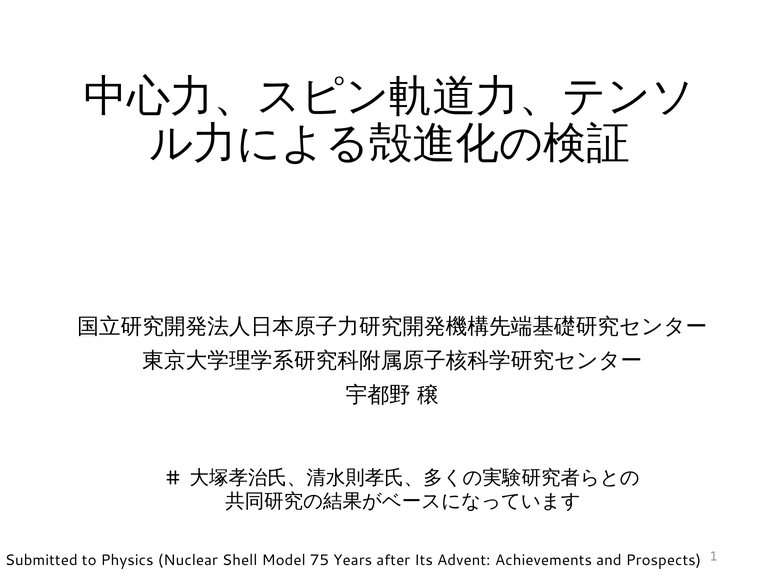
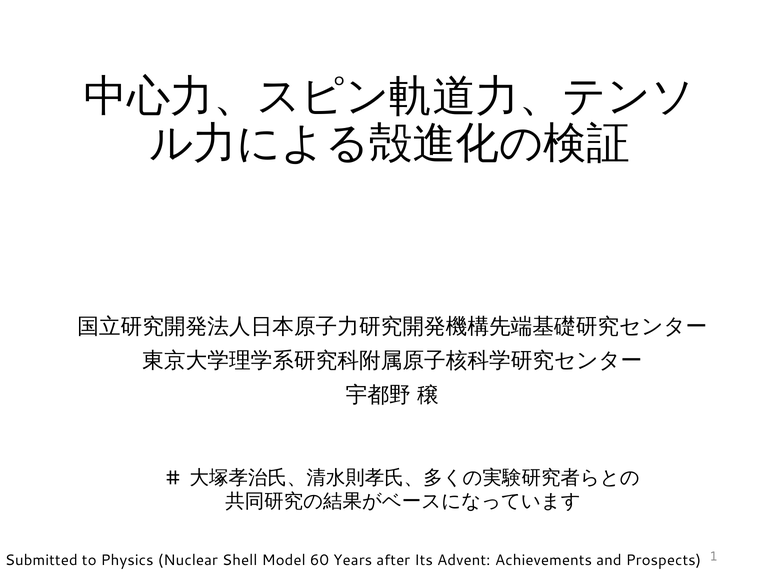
75: 75 -> 60 (319, 560)
